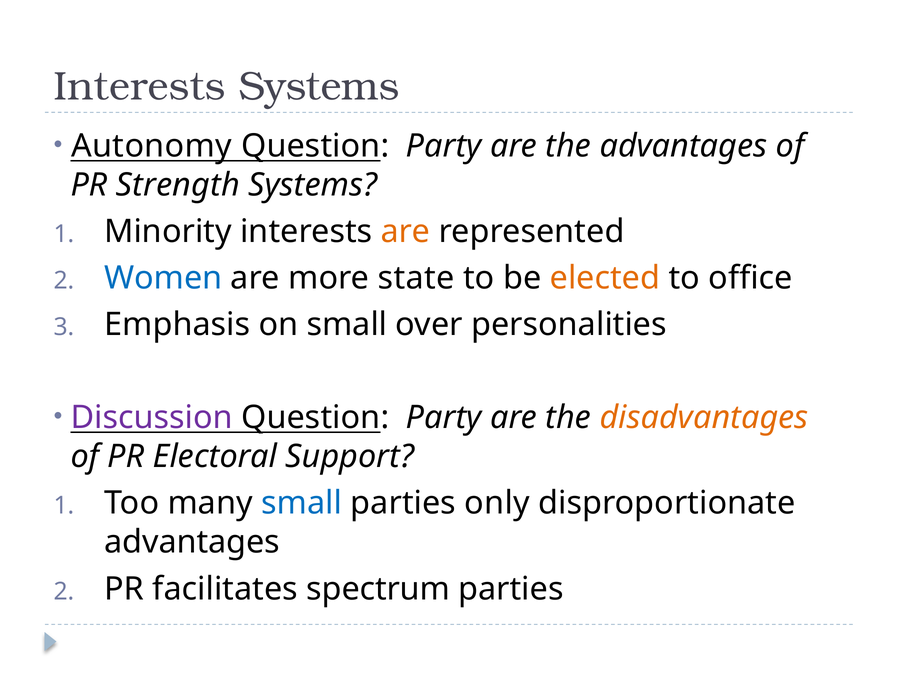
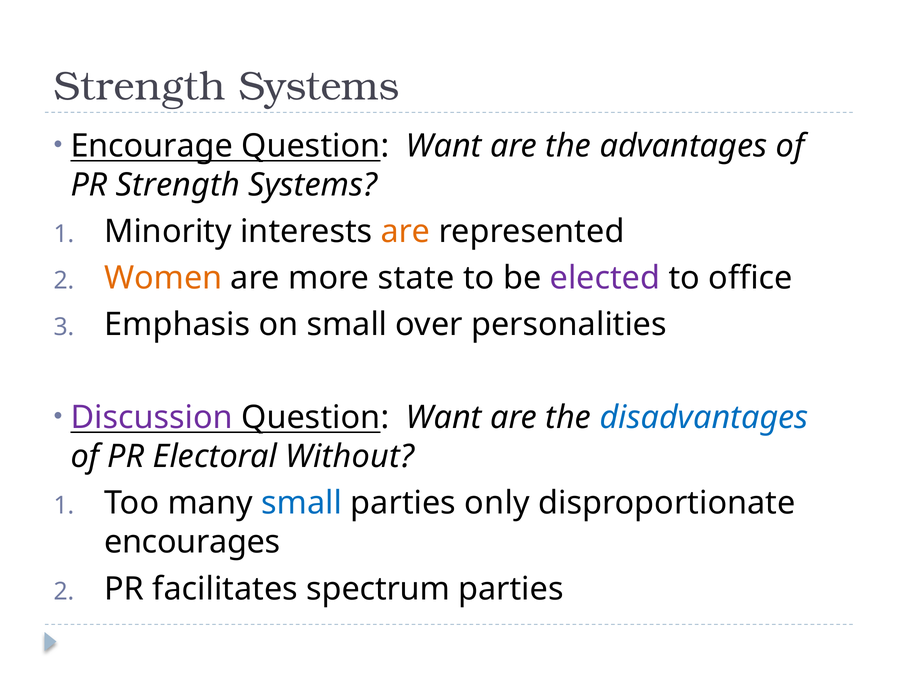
Interests: Interests -> Strength (140, 87)
Autonomy: Autonomy -> Encourage (152, 146)
Party: Party -> Want (444, 146)
Women colour: blue -> orange (163, 278)
elected colour: orange -> purple (605, 278)
Party: Party -> Want (444, 417)
disadvantages colour: orange -> blue (704, 417)
Support: Support -> Without (350, 456)
advantages: advantages -> encourages (192, 542)
